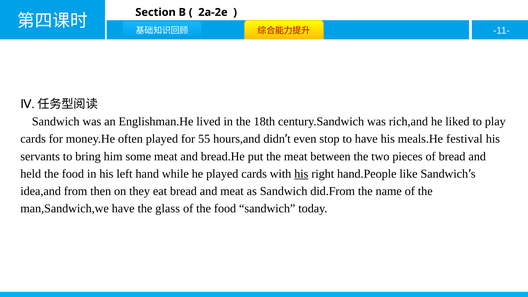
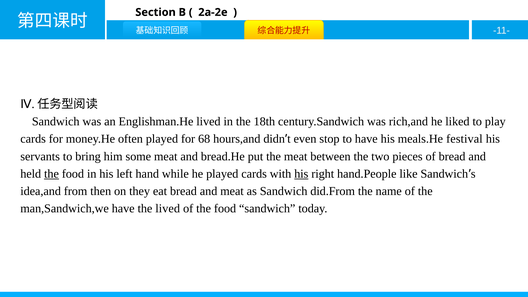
55: 55 -> 68 (204, 139)
the underline: none -> present (51, 174)
the glass: glass -> lived (168, 209)
